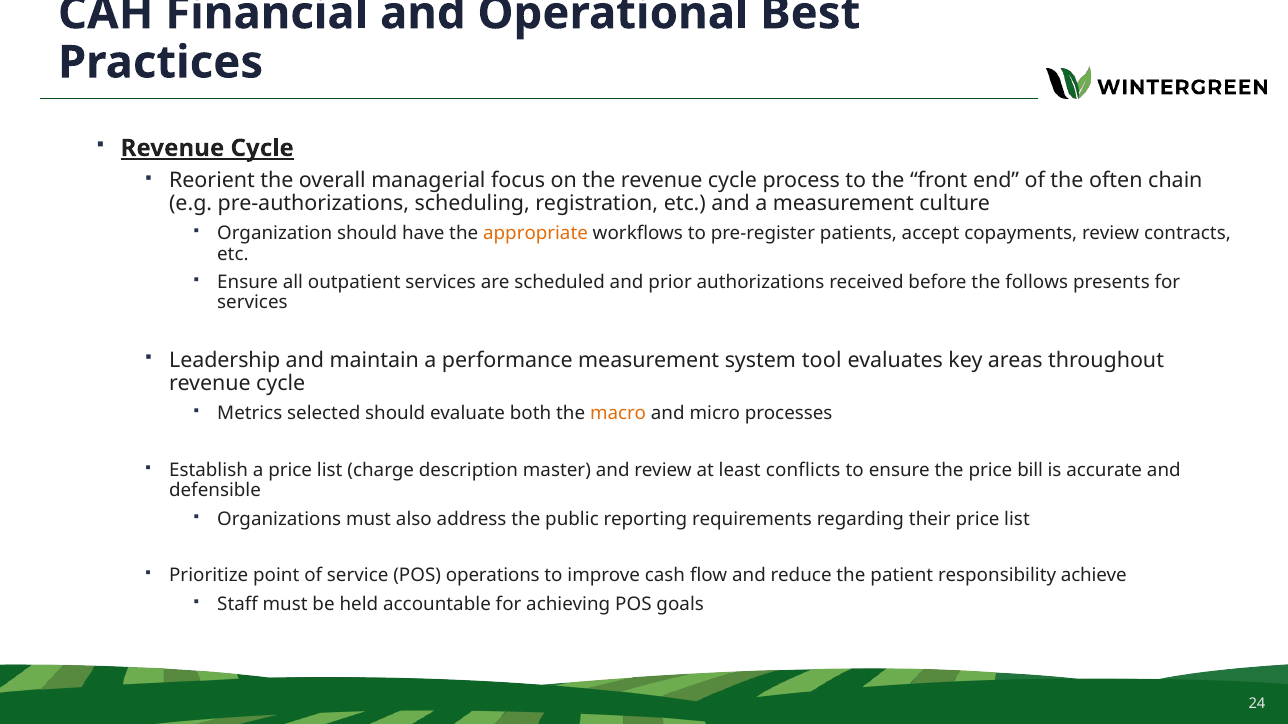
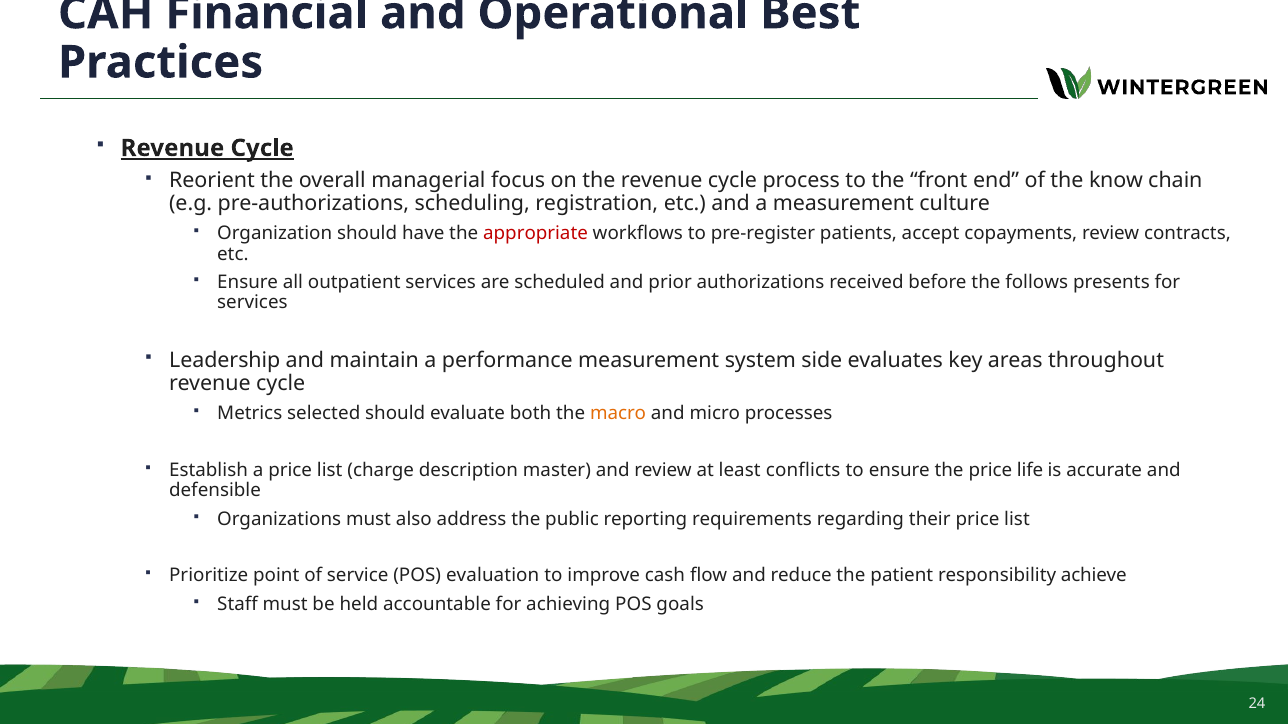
often: often -> know (1116, 181)
appropriate colour: orange -> red (536, 234)
tool: tool -> side (822, 361)
bill: bill -> life (1030, 471)
operations: operations -> evaluation (493, 576)
